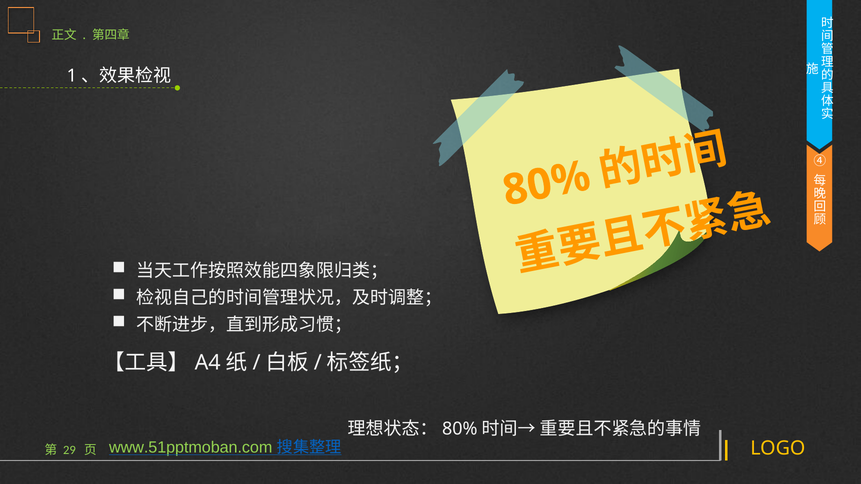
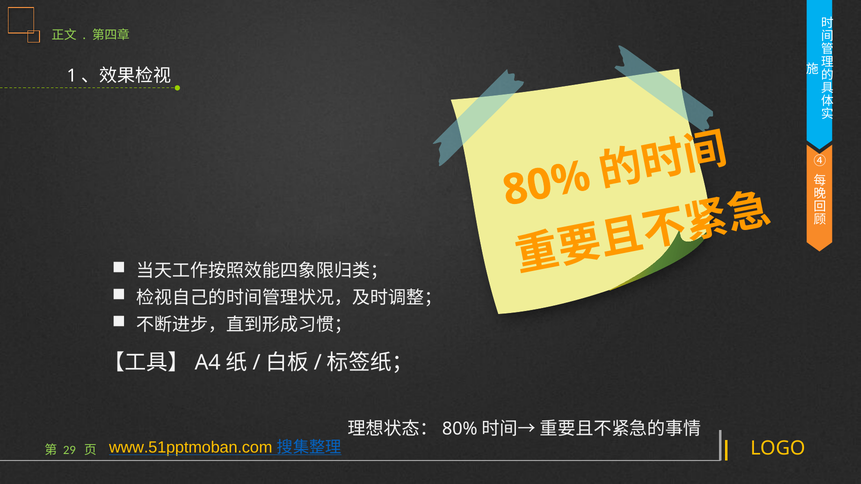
www.51pptmoban.com colour: light green -> yellow (191, 448)
